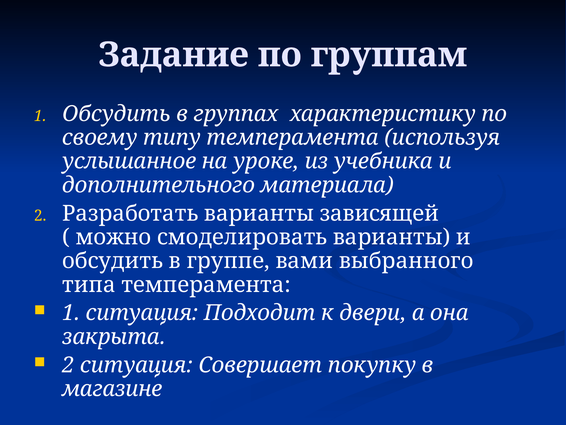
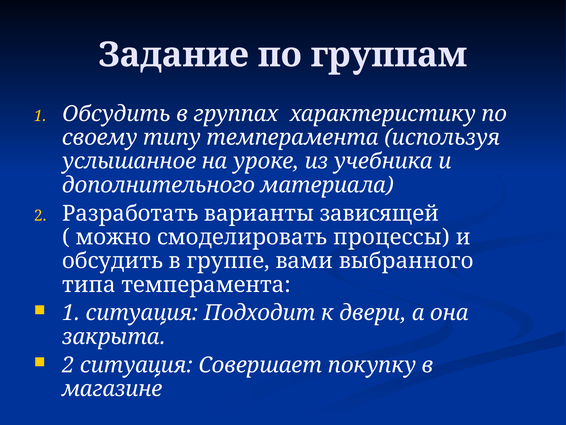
смоделировать варианты: варианты -> процессы (391, 237)
